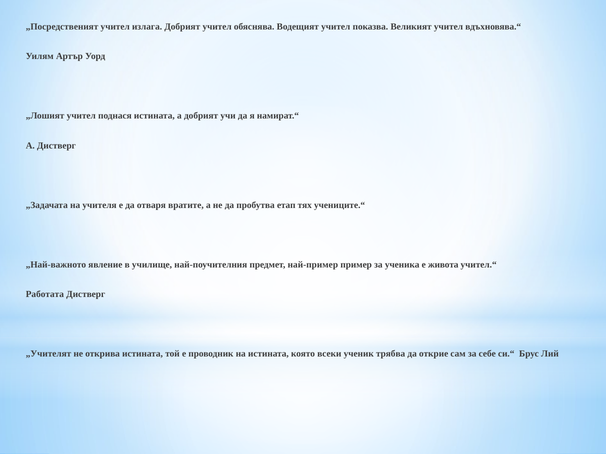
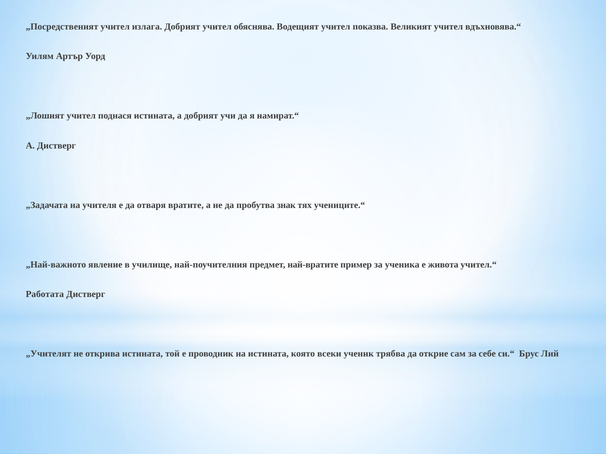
етап: етап -> знак (286, 205)
най-пример: най-пример -> най-вратите (313, 265)
